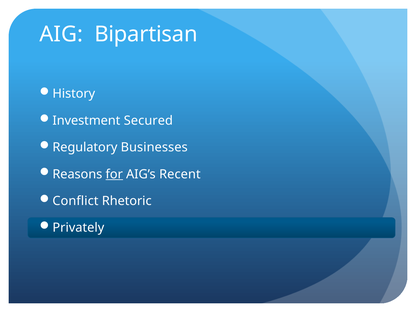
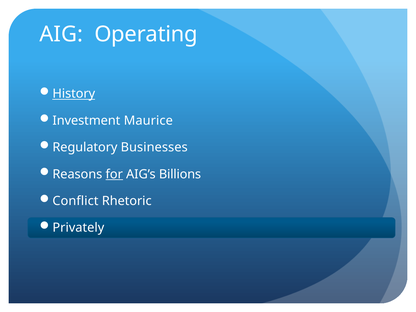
Bipartisan: Bipartisan -> Operating (146, 34)
History underline: none -> present (74, 94)
Secured: Secured -> Maurice (148, 121)
Recent: Recent -> Billions (180, 174)
